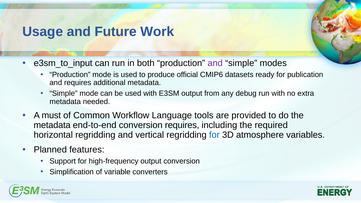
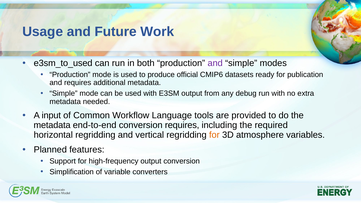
e3sm_to_input: e3sm_to_input -> e3sm_to_used (63, 63)
must: must -> input (51, 116)
for colour: blue -> orange (214, 135)
